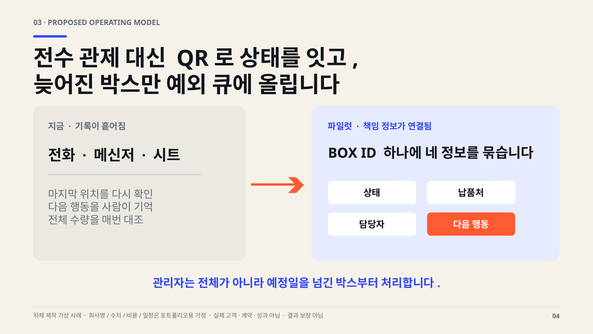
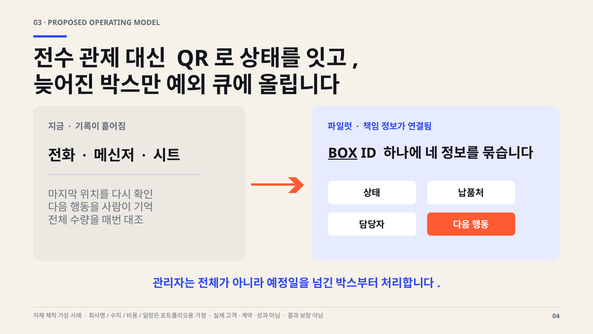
BOX underline: none -> present (343, 153)
